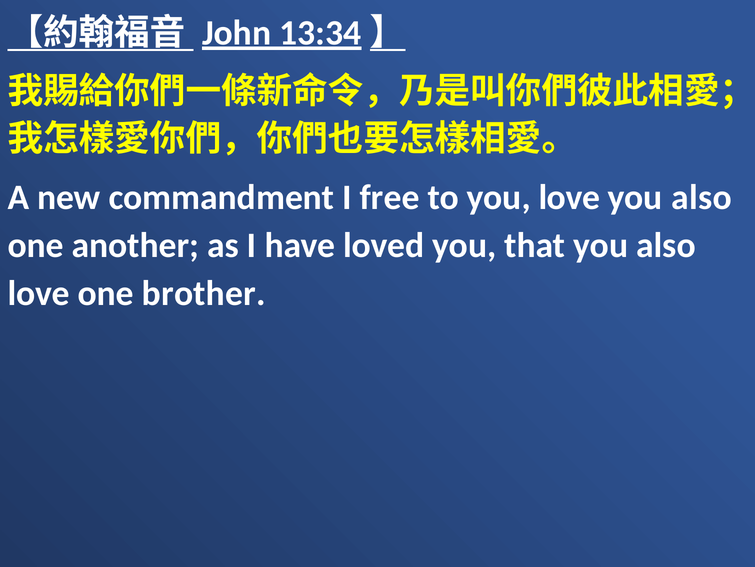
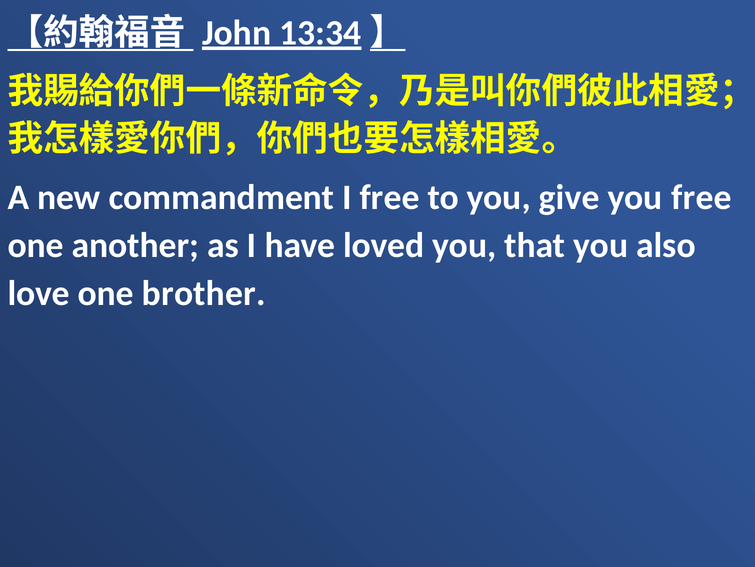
you love: love -> give (569, 197)
also: also -> free (701, 197)
